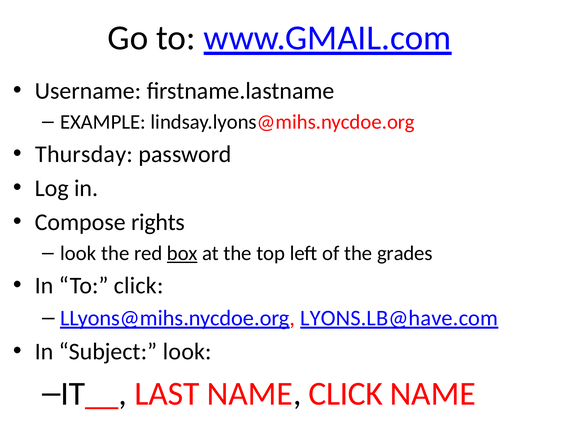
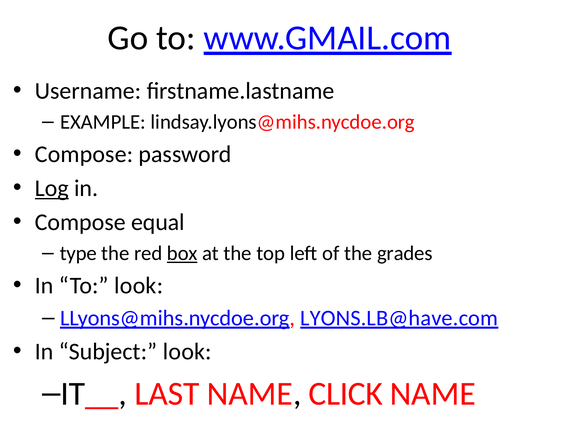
Thursday: Thursday -> Compose (84, 154)
Log underline: none -> present (52, 188)
rights: rights -> equal (158, 222)
look: look -> type (78, 253)
To click: click -> look (139, 285)
